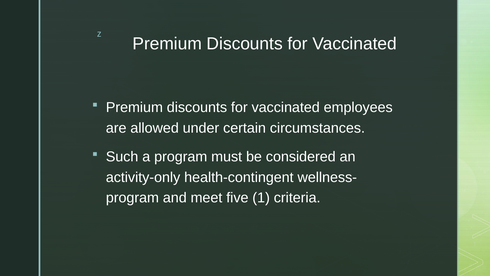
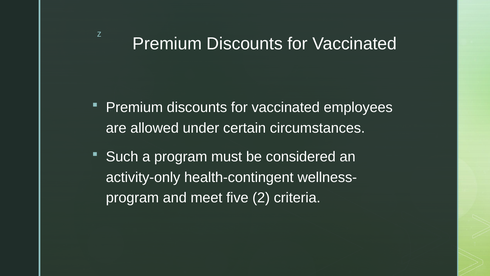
1: 1 -> 2 (261, 198)
